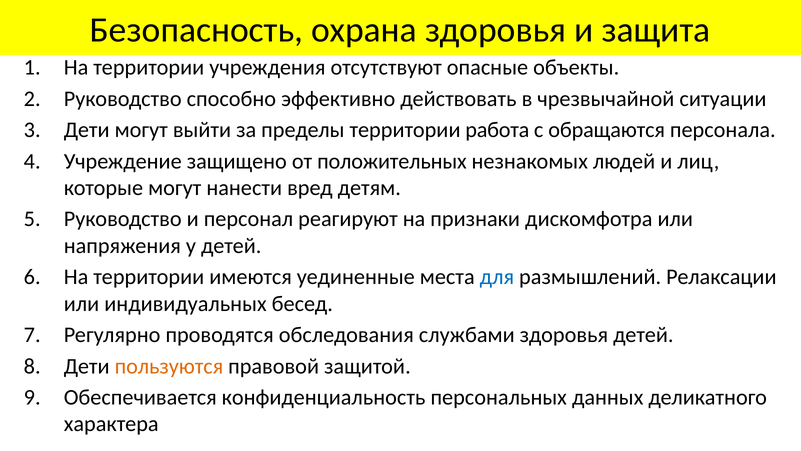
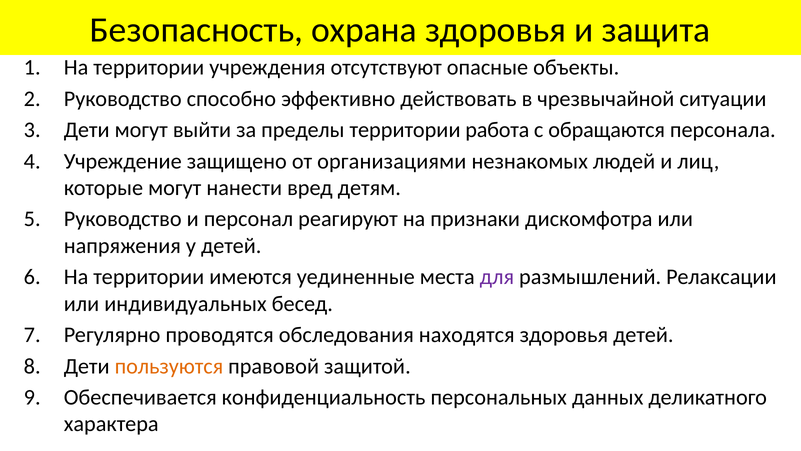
положительных: положительных -> организациями (392, 161)
для colour: blue -> purple (497, 277)
службами: службами -> находятся (467, 335)
